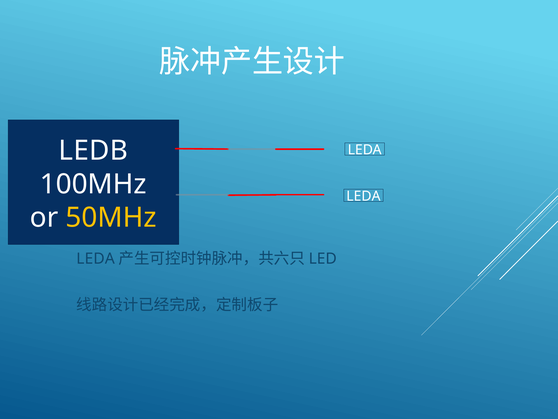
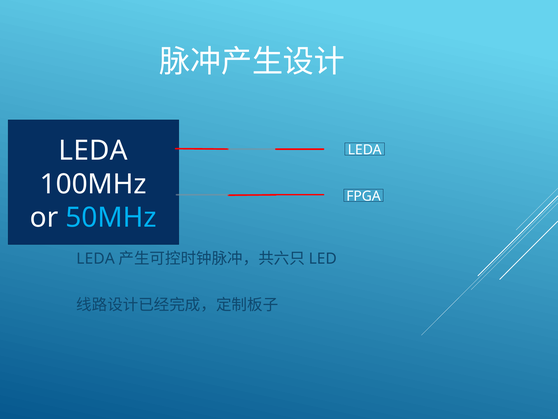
LEDB: LEDB -> LEDA (93, 150)
LEDA: LEDA -> FPGA (363, 196)
50MHz colour: yellow -> light blue (111, 217)
